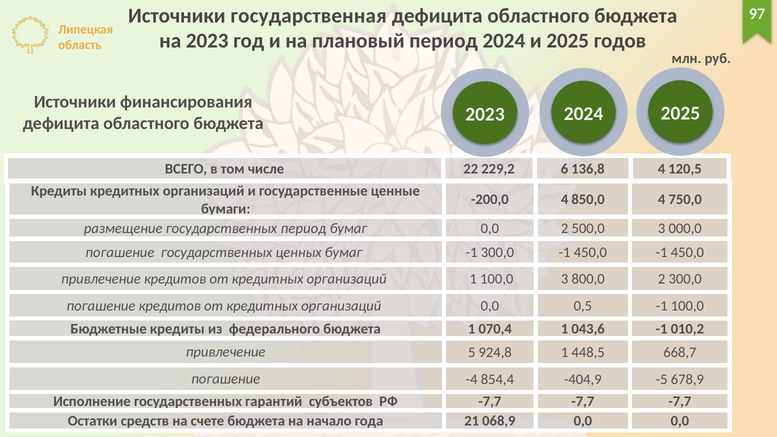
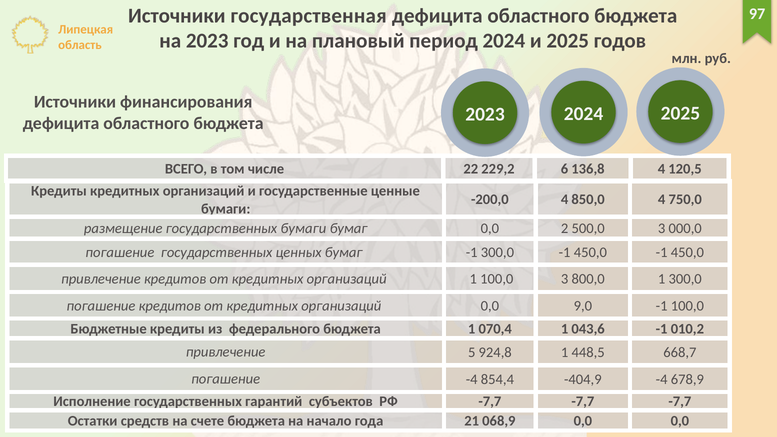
государственных период: период -> бумаги (303, 228)
800,0 2: 2 -> 1 (662, 279)
0,5: 0,5 -> 9,0 (583, 306)
-404,9 -5: -5 -> -4 (662, 380)
